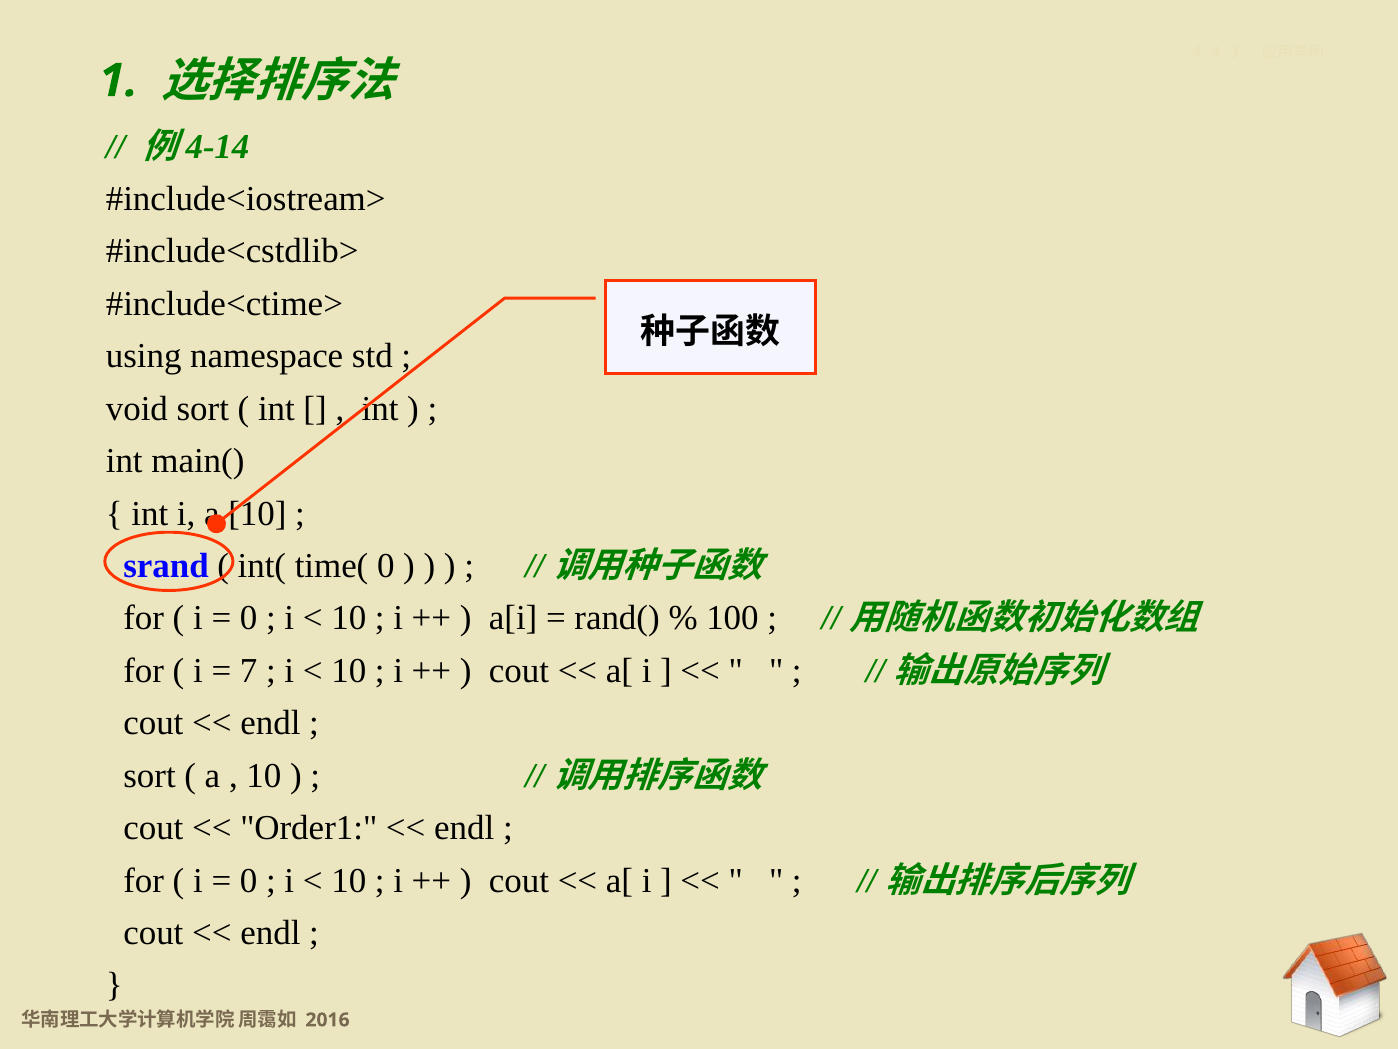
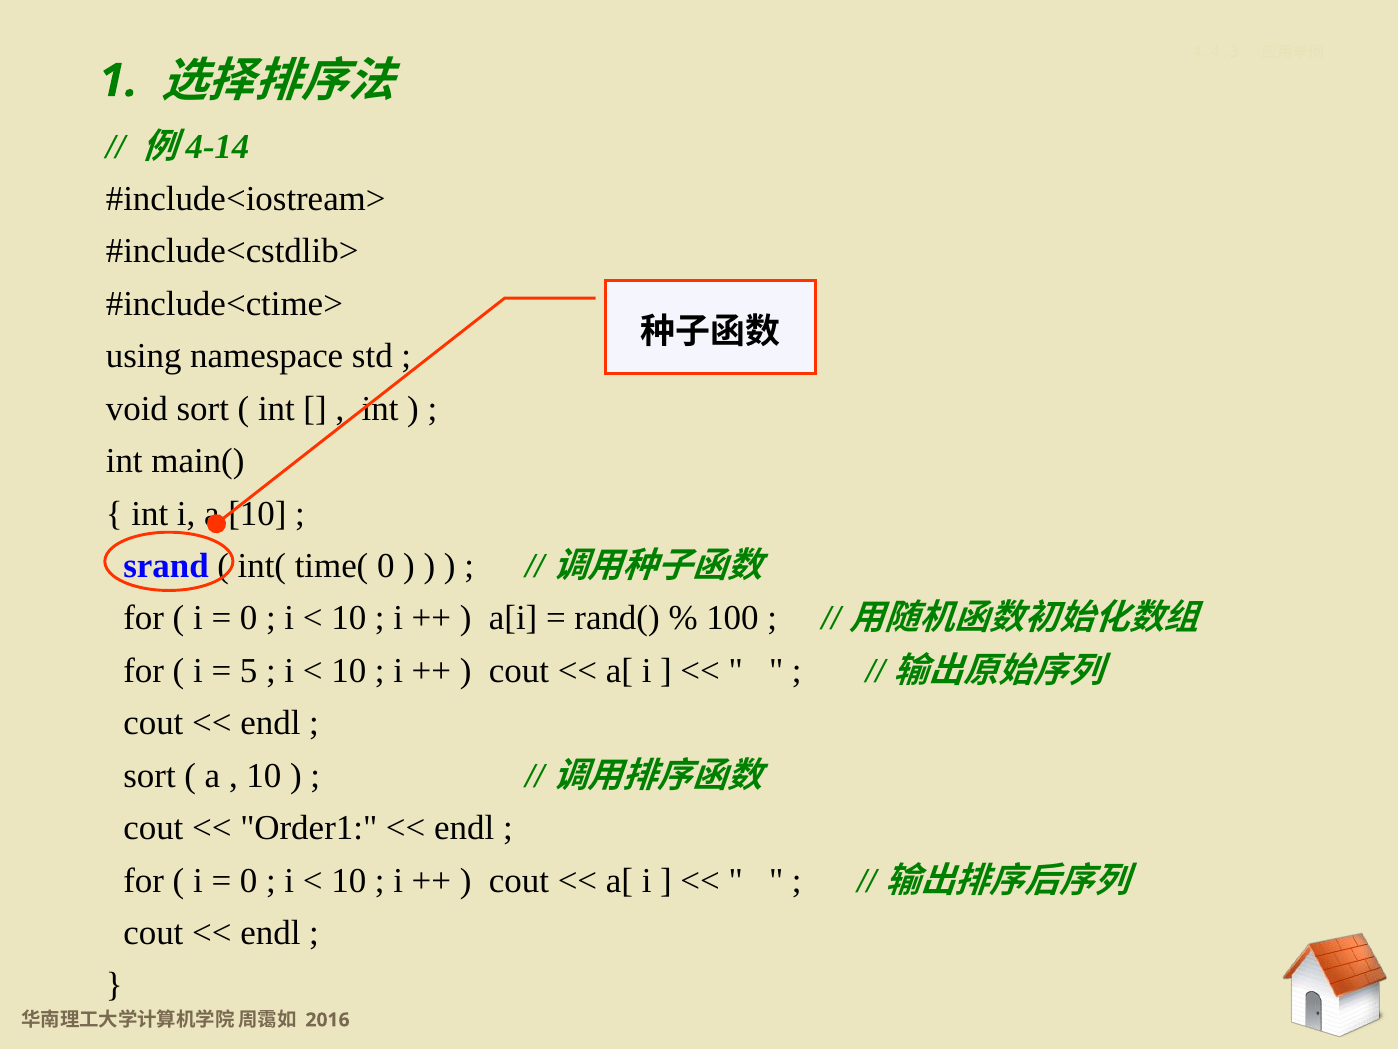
7: 7 -> 5 (249, 671)
